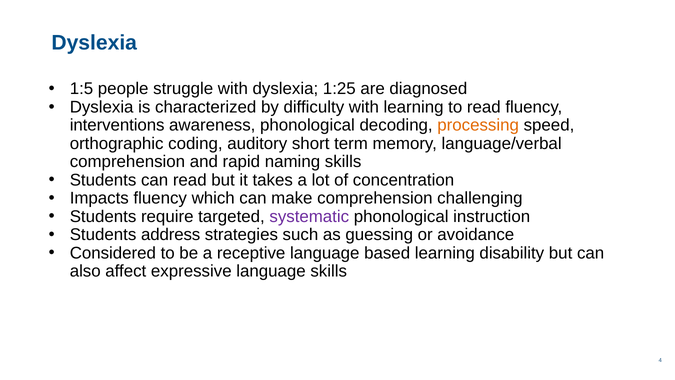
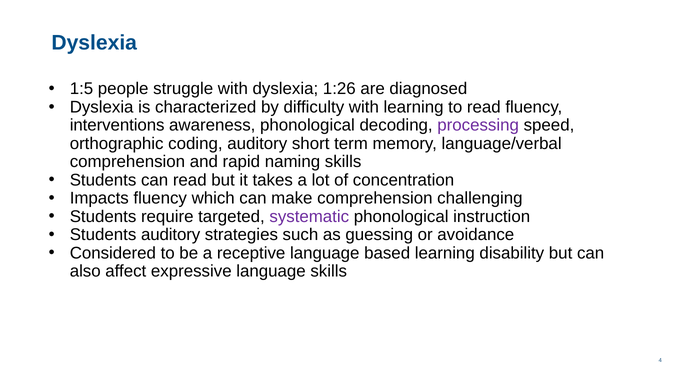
1:25: 1:25 -> 1:26 (339, 89)
processing colour: orange -> purple (478, 125)
Students address: address -> auditory (171, 235)
